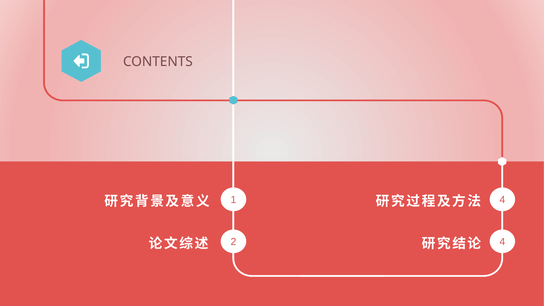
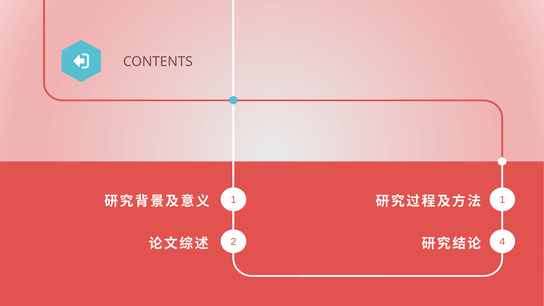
1 4: 4 -> 1 (502, 200)
